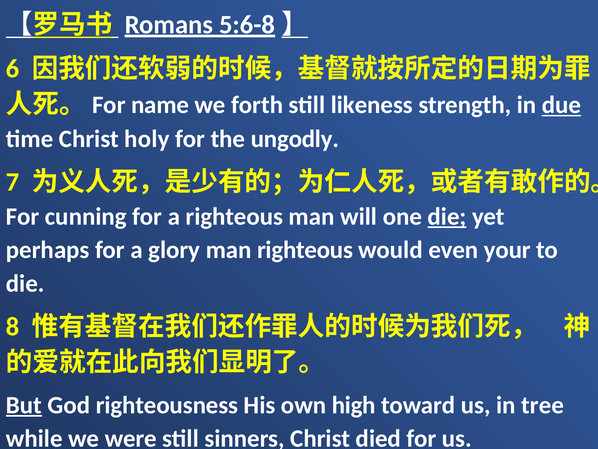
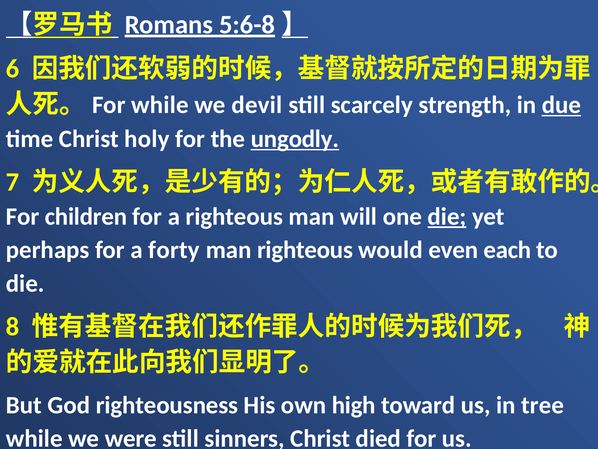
name: name -> while (160, 105)
forth: forth -> devil (257, 105)
likeness: likeness -> scarcely (372, 105)
ungodly underline: none -> present (295, 139)
cunning: cunning -> children (86, 216)
glory: glory -> forty (174, 250)
your: your -> each (507, 250)
But underline: present -> none (24, 405)
